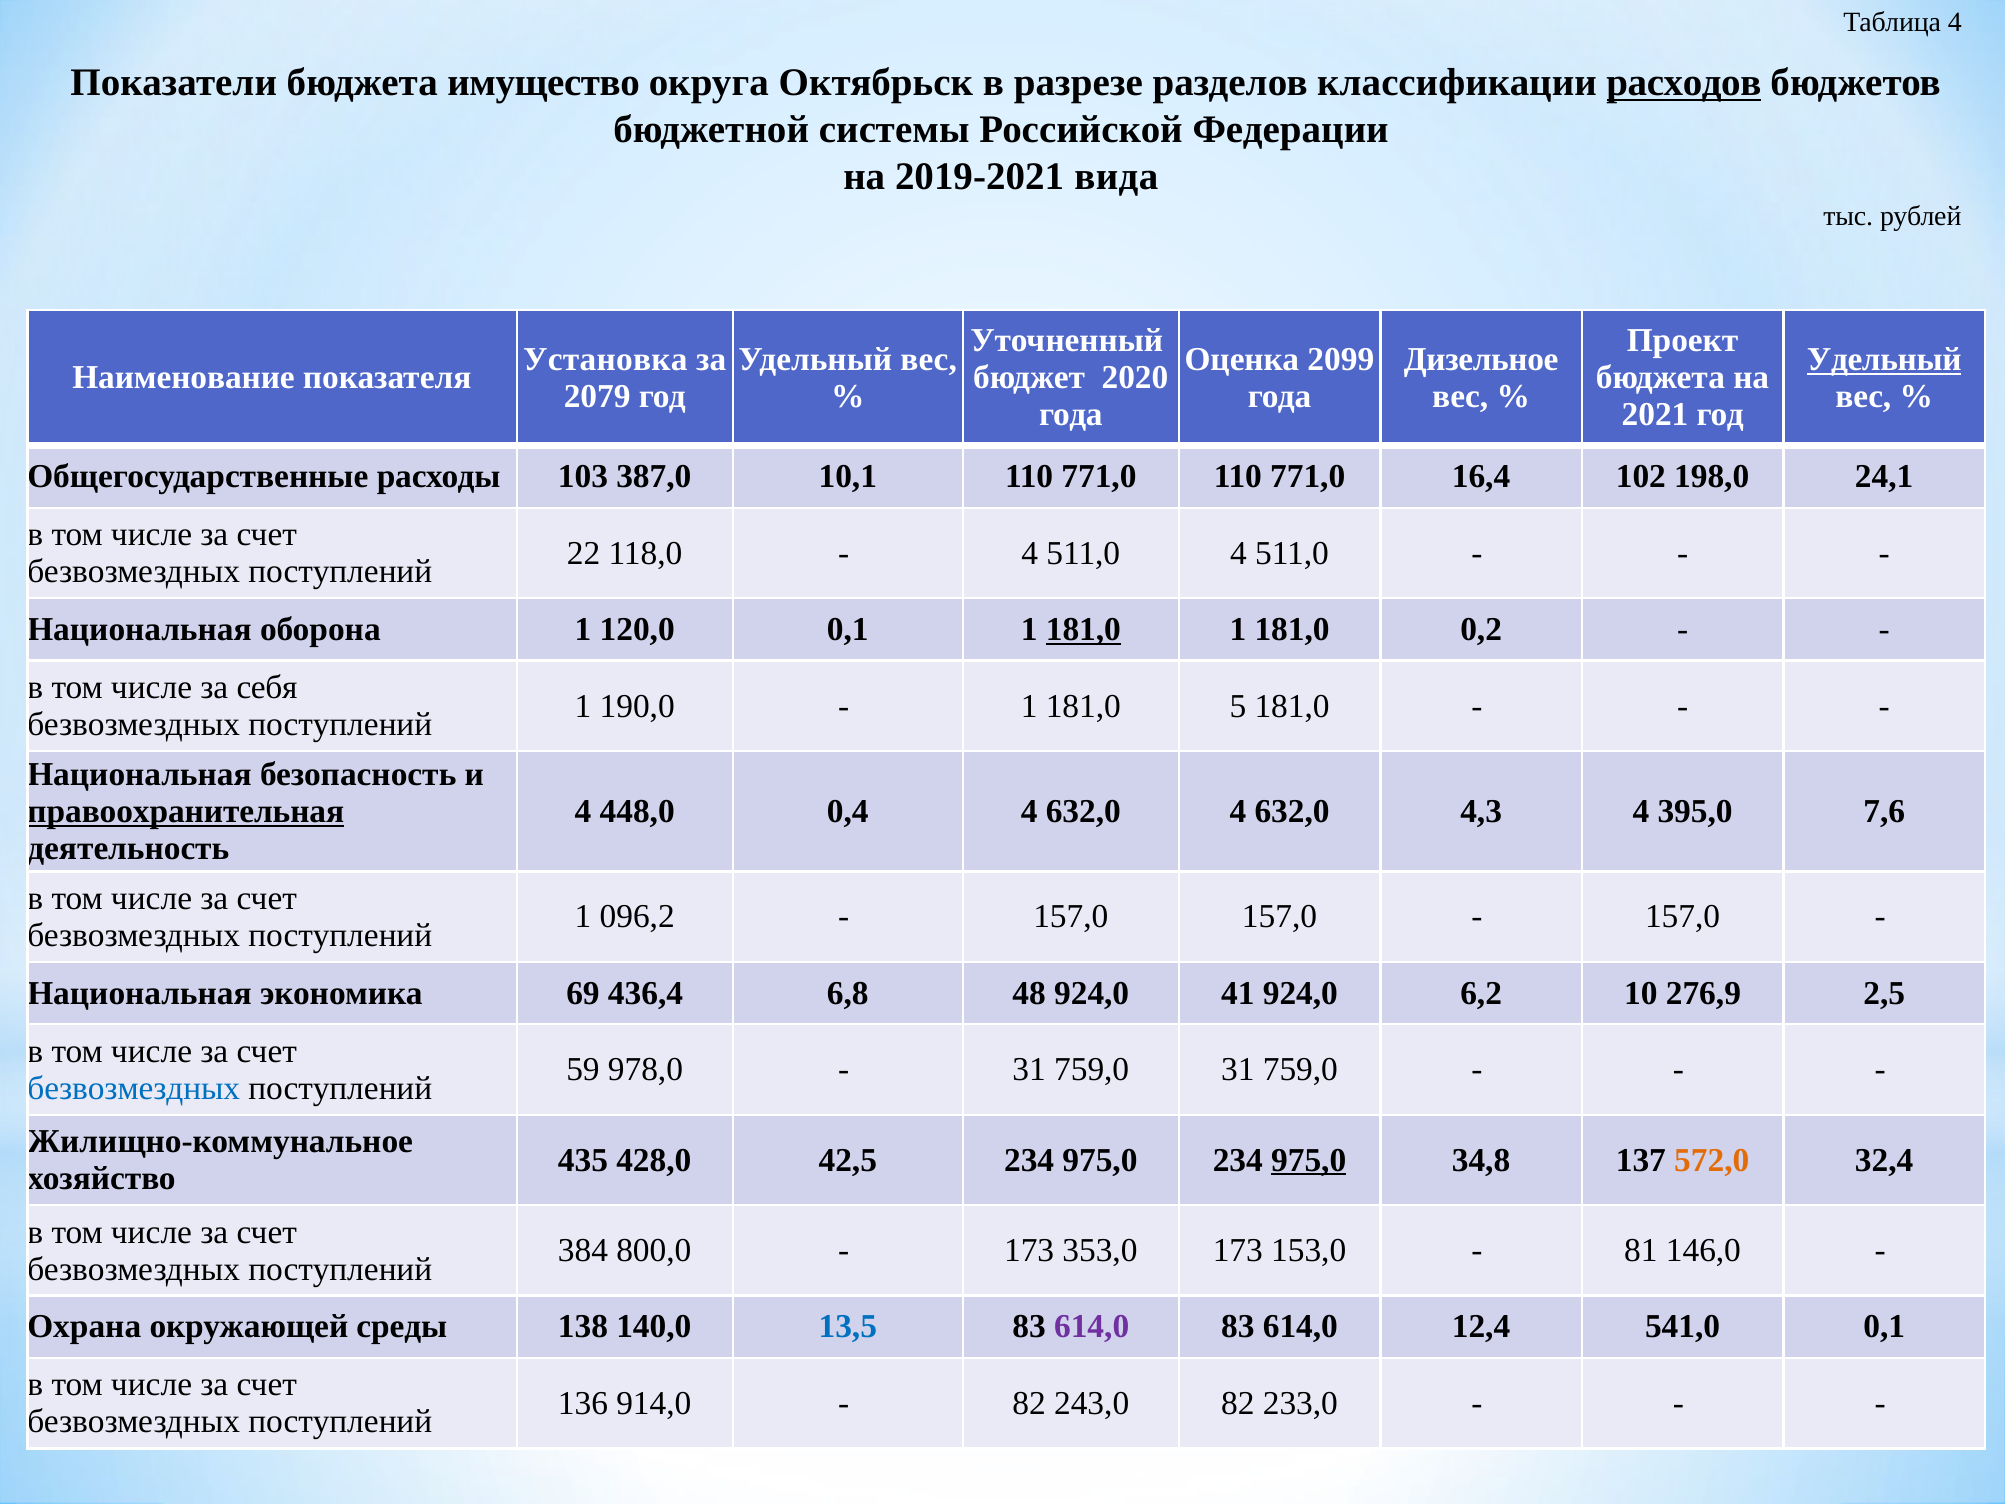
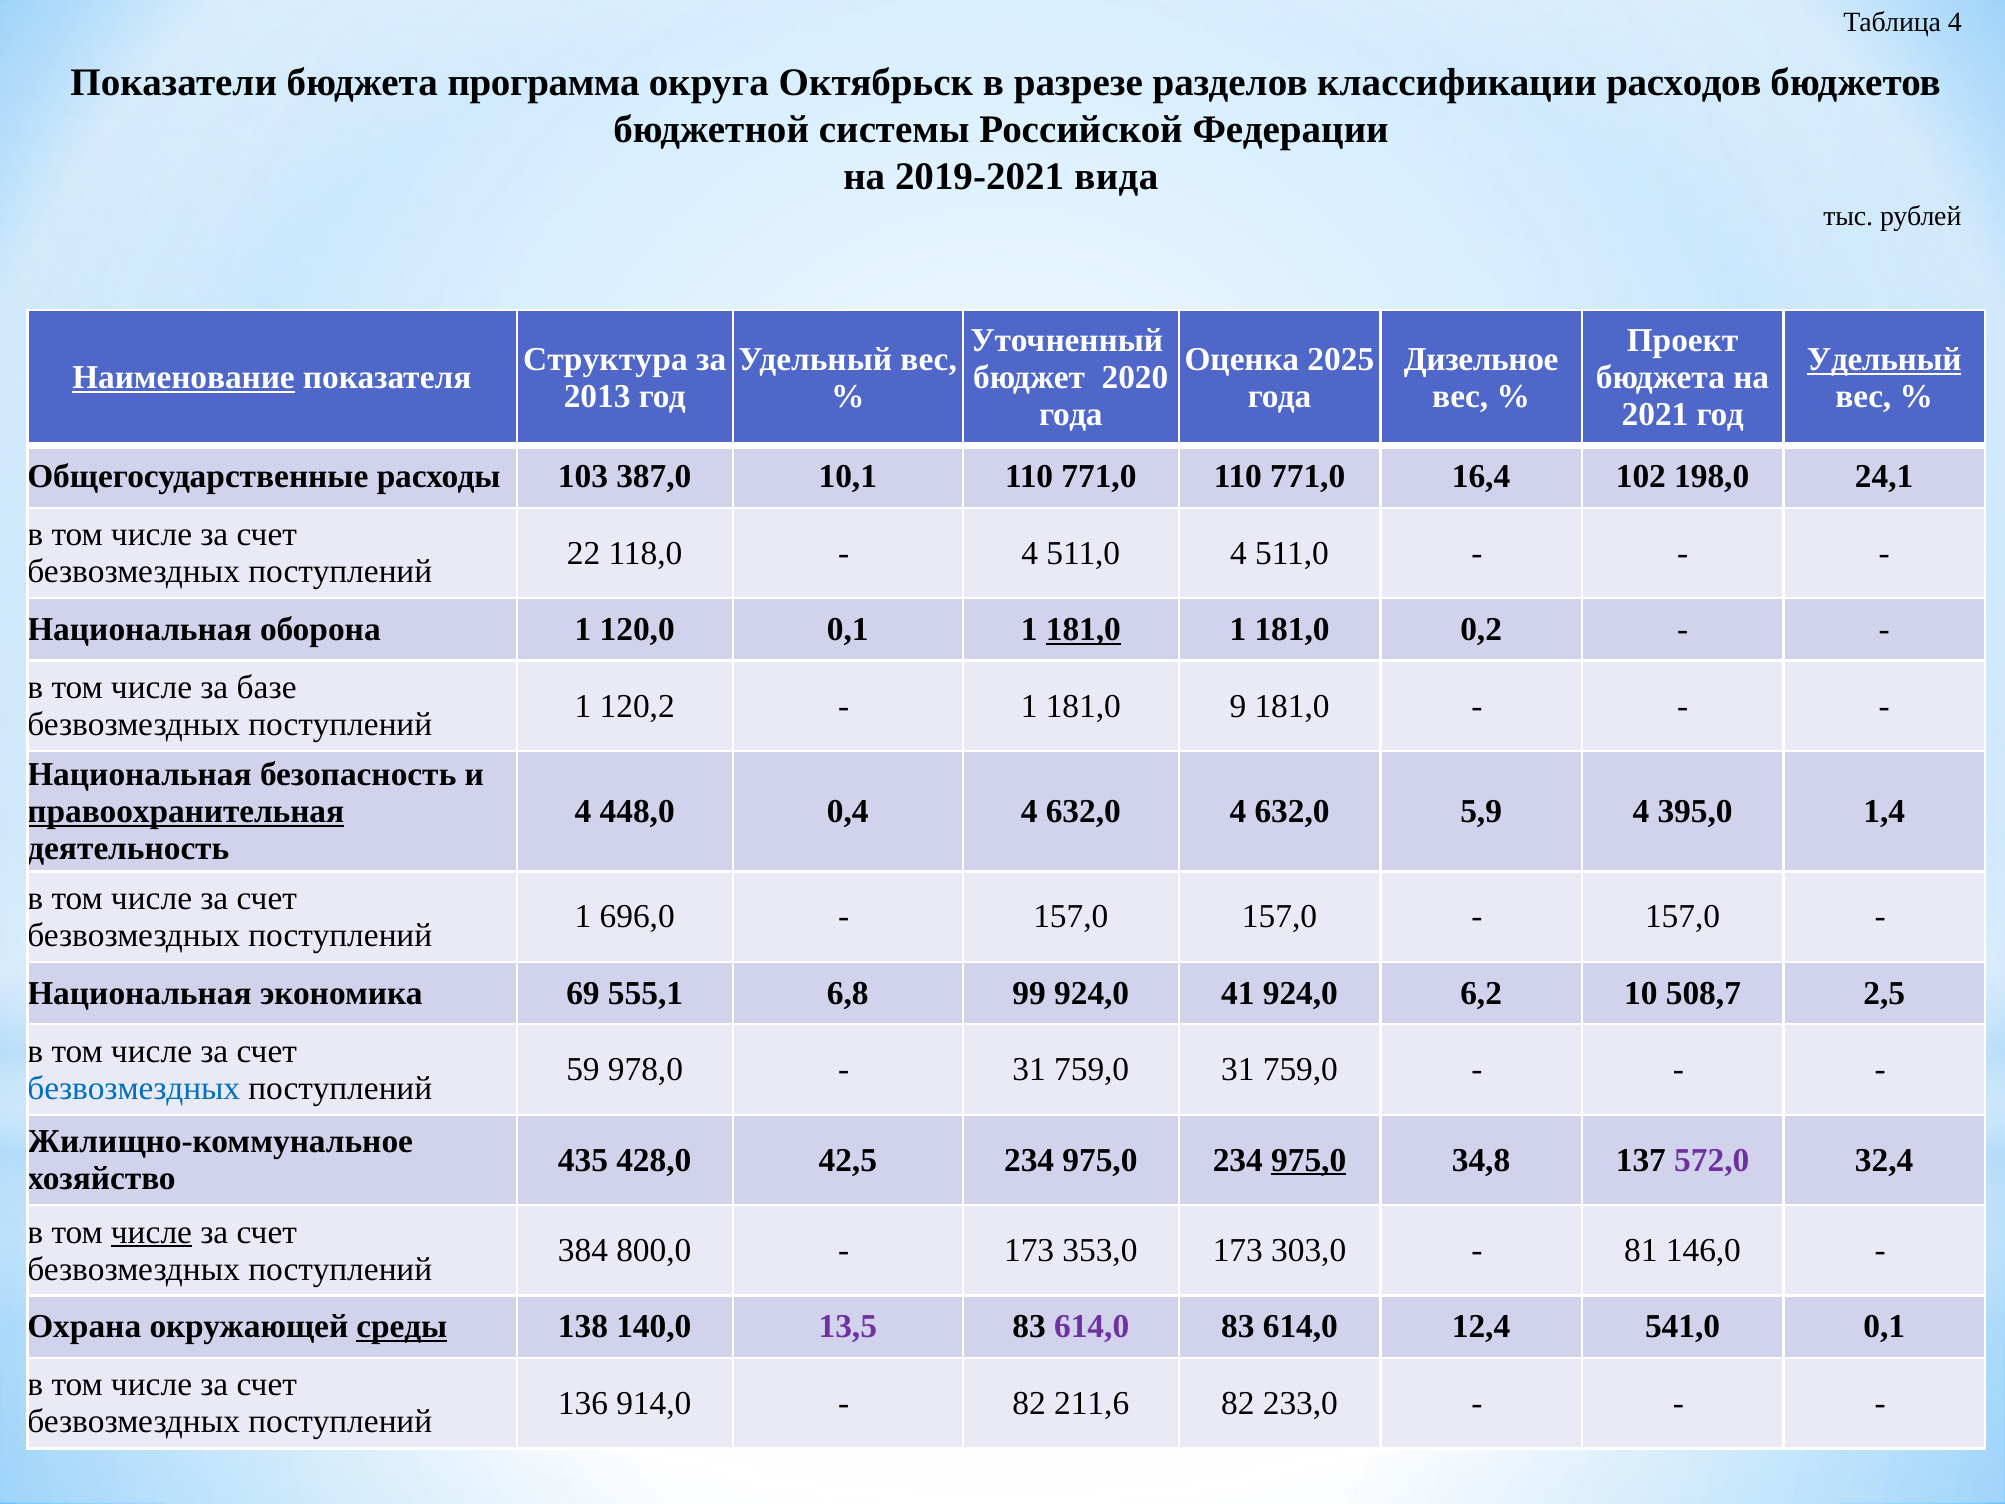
имущество: имущество -> программа (544, 83)
расходов underline: present -> none (1684, 83)
Установка: Установка -> Структура (605, 359)
2099: 2099 -> 2025 (1341, 359)
Наименование underline: none -> present (184, 378)
2079: 2079 -> 2013 (597, 396)
себя: себя -> базе (267, 687)
190,0: 190,0 -> 120,2 (637, 706)
5: 5 -> 9 (1238, 706)
4,3: 4,3 -> 5,9 (1481, 811)
7,6: 7,6 -> 1,4 (1884, 811)
096,2: 096,2 -> 696,0 (637, 917)
436,4: 436,4 -> 555,1 (646, 993)
48: 48 -> 99 (1029, 993)
276,9: 276,9 -> 508,7 (1703, 993)
572,0 colour: orange -> purple (1712, 1160)
числе underline: none -> present (151, 1232)
153,0: 153,0 -> 303,0 (1309, 1250)
среды underline: none -> present (402, 1327)
13,5 colour: blue -> purple (848, 1327)
243,0: 243,0 -> 211,6 (1092, 1403)
